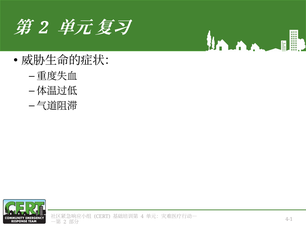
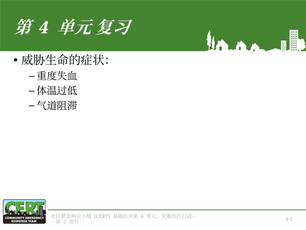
2: 2 -> 4 (44, 28)
